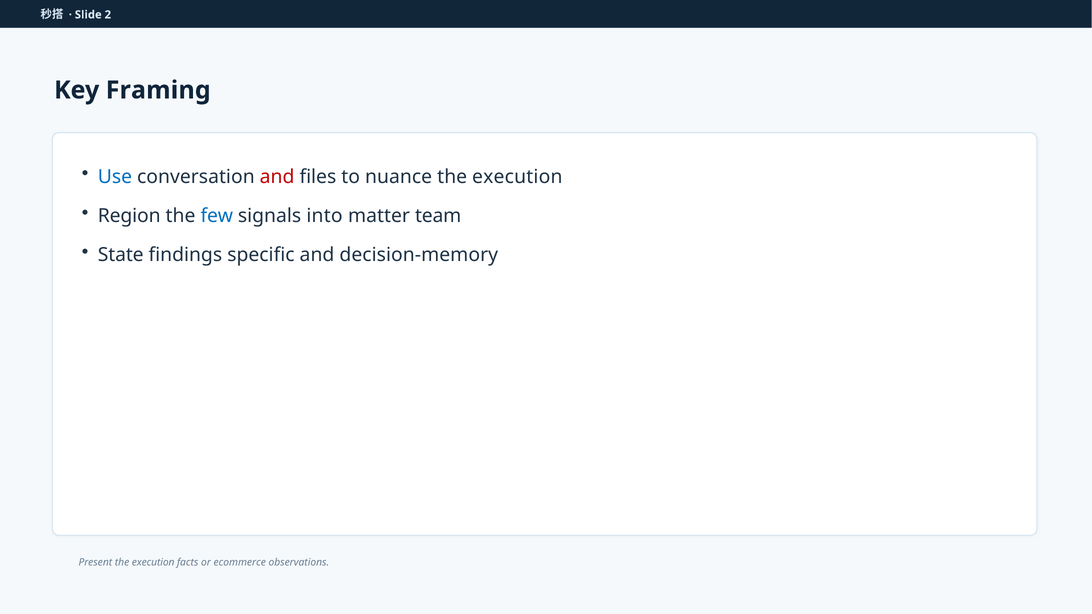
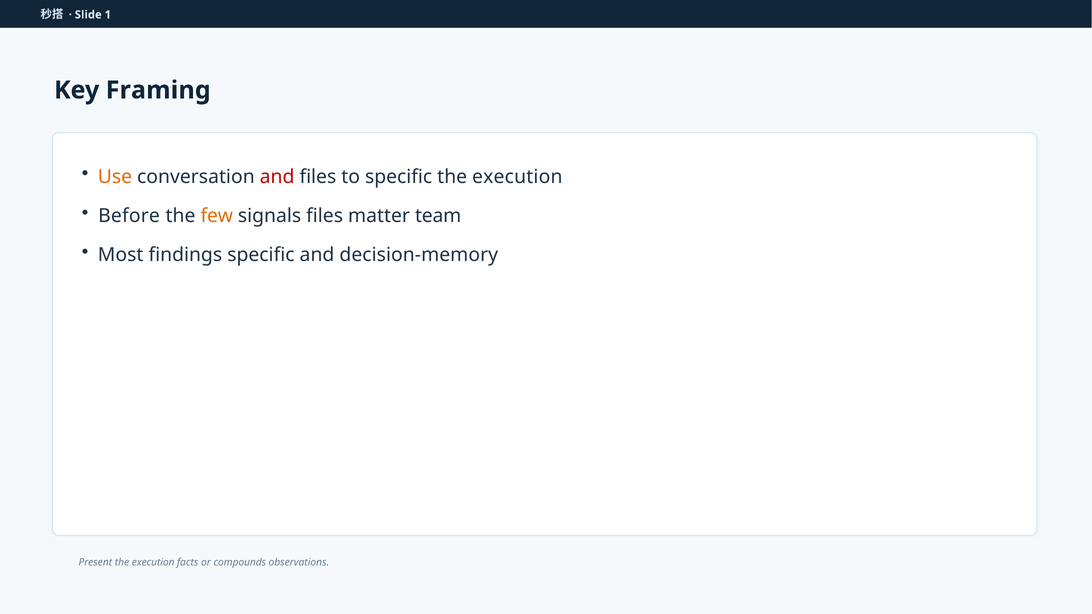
2: 2 -> 1 (108, 15)
Use colour: blue -> orange (115, 177)
to nuance: nuance -> specific (399, 177)
Region: Region -> Before (129, 216)
few colour: blue -> orange (217, 216)
signals into: into -> files (325, 216)
State: State -> Most (121, 255)
ecommerce: ecommerce -> compounds (240, 563)
